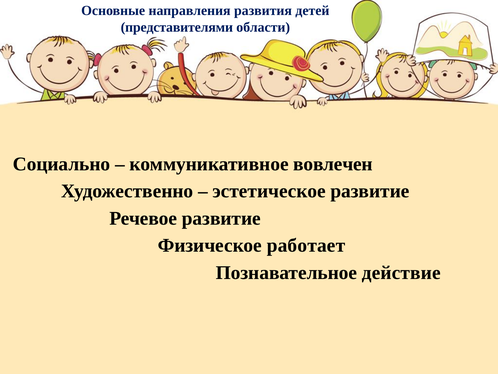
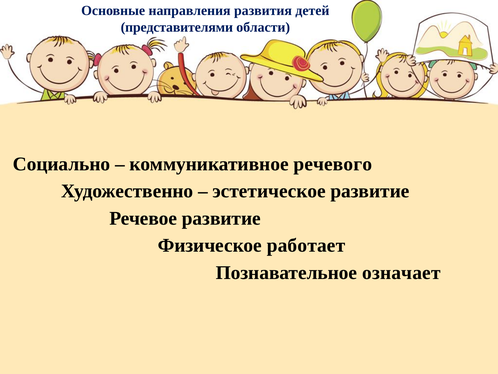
вовлечен: вовлечен -> речевого (333, 164)
действие: действие -> означает (401, 272)
